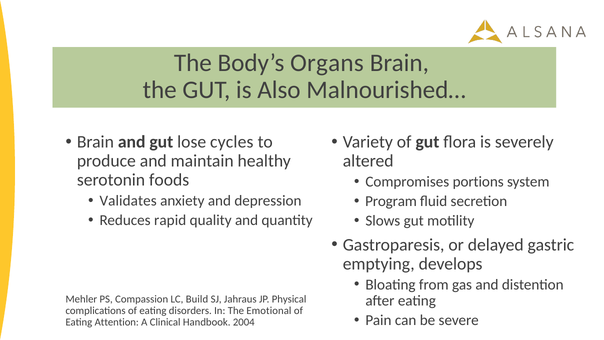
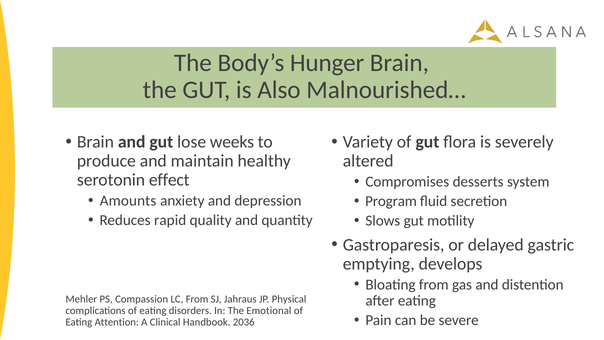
Organs: Organs -> Hunger (327, 63)
cycles: cycles -> weeks (232, 142)
foods: foods -> effect (169, 180)
portions: portions -> desserts (478, 182)
Validates: Validates -> Amounts (128, 201)
LC Build: Build -> From (197, 299)
2004: 2004 -> 2036 (244, 322)
